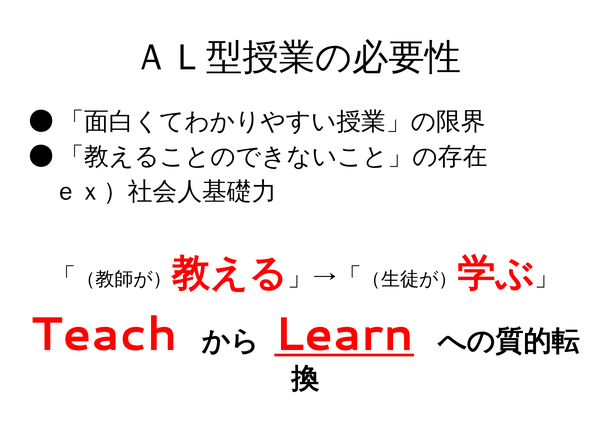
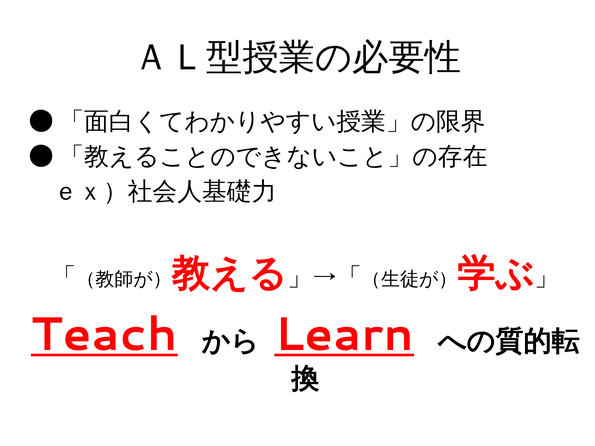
Teach underline: none -> present (104, 335)
